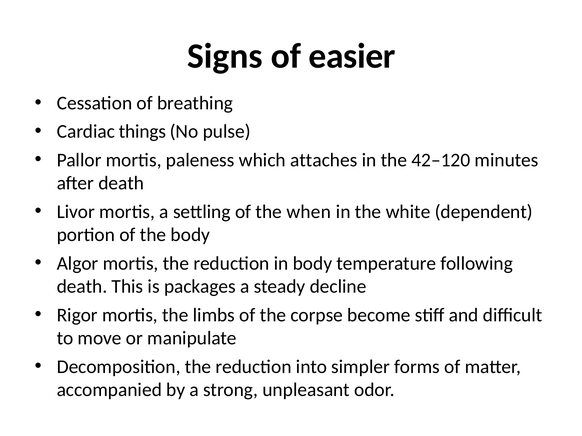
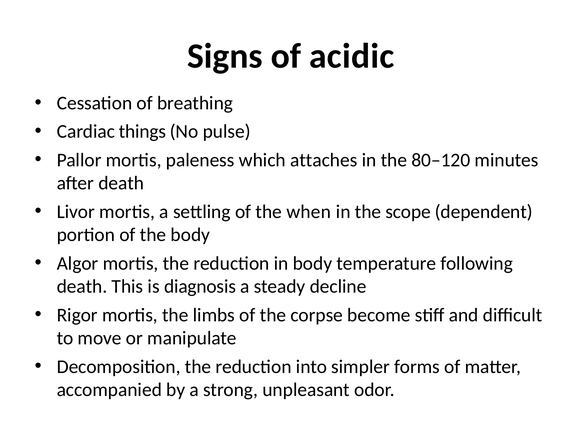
easier: easier -> acidic (352, 56)
42–120: 42–120 -> 80–120 (441, 160)
white: white -> scope (408, 212)
packages: packages -> diagnosis (200, 287)
